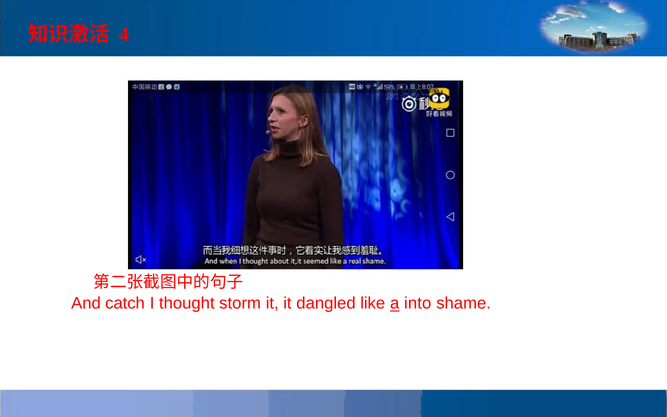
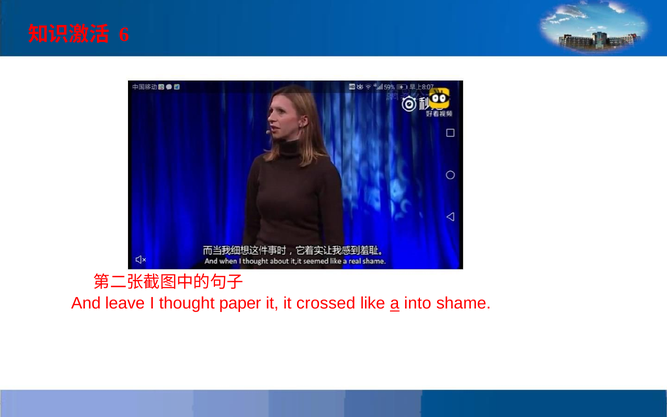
4: 4 -> 6 (124, 35)
catch: catch -> leave (125, 303)
storm: storm -> paper (240, 303)
dangled: dangled -> crossed (326, 303)
